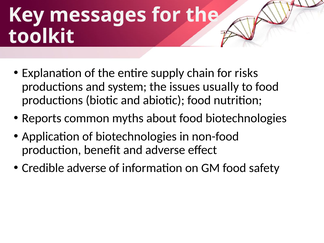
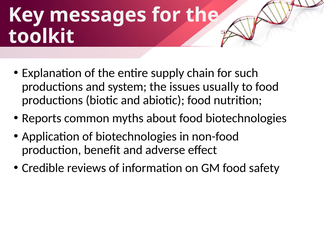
risks: risks -> such (246, 73)
Credible adverse: adverse -> reviews (87, 168)
